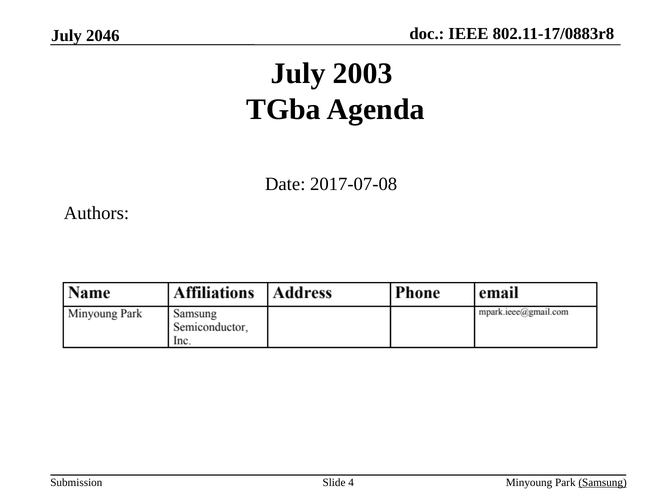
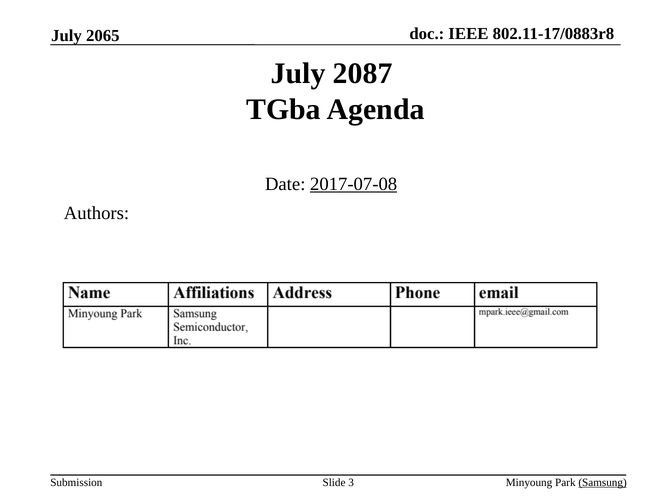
2046: 2046 -> 2065 (103, 36)
2003: 2003 -> 2087 (363, 74)
2017-07-08 underline: none -> present (354, 184)
4: 4 -> 3 (351, 483)
